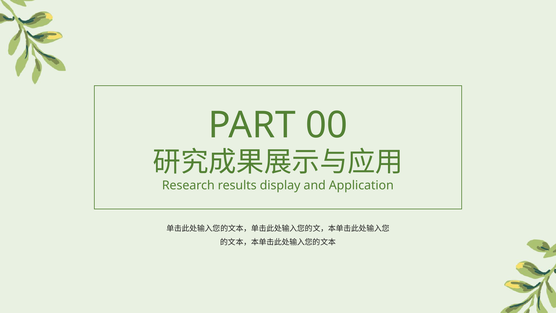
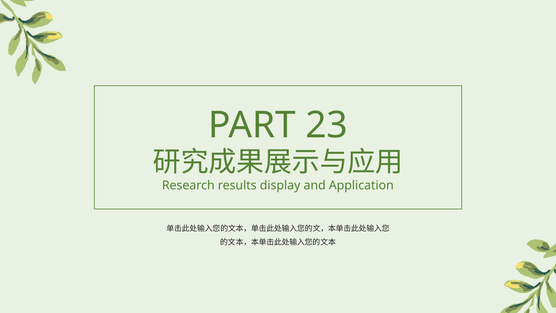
00: 00 -> 23 (327, 125)
